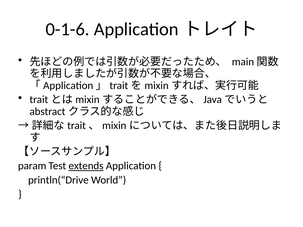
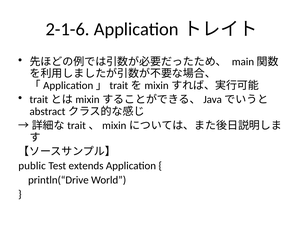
0-1-6: 0-1-6 -> 2-1-6 (68, 29)
param: param -> public (32, 166)
extends underline: present -> none (86, 166)
